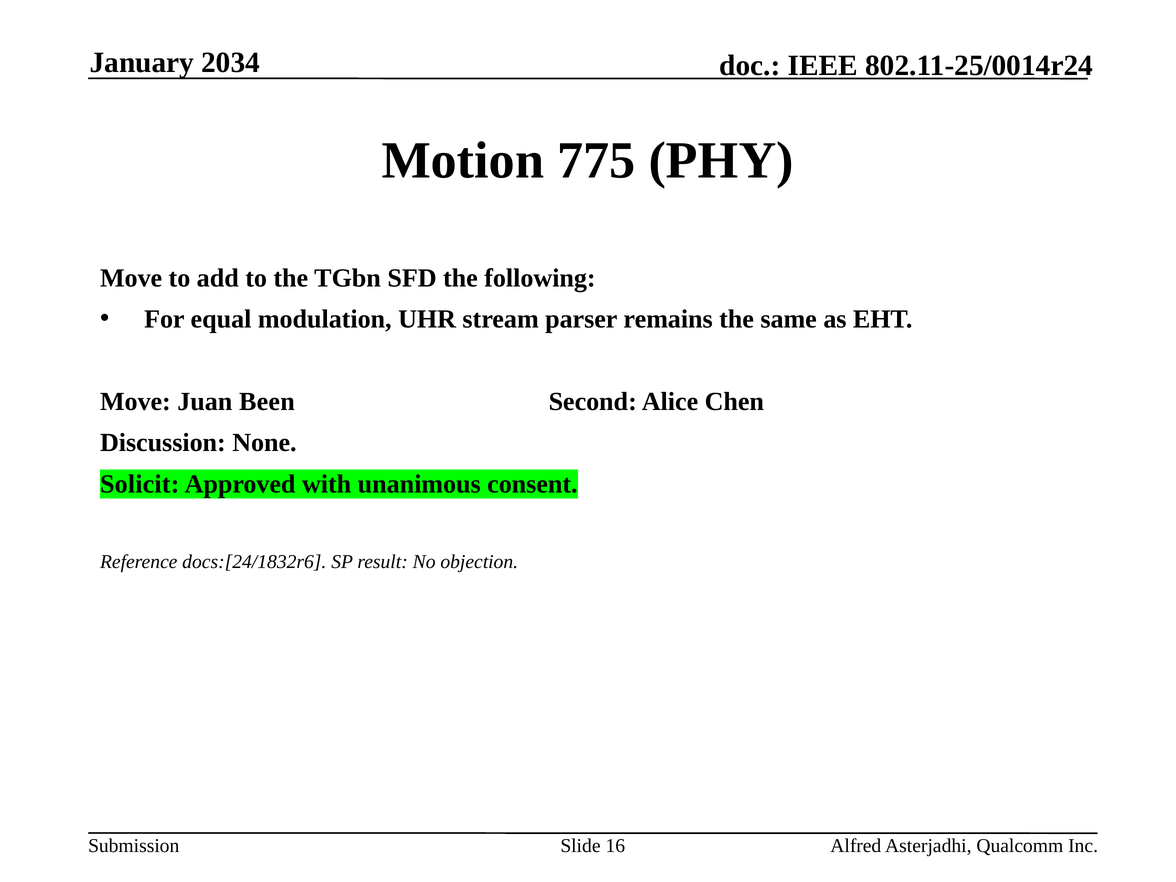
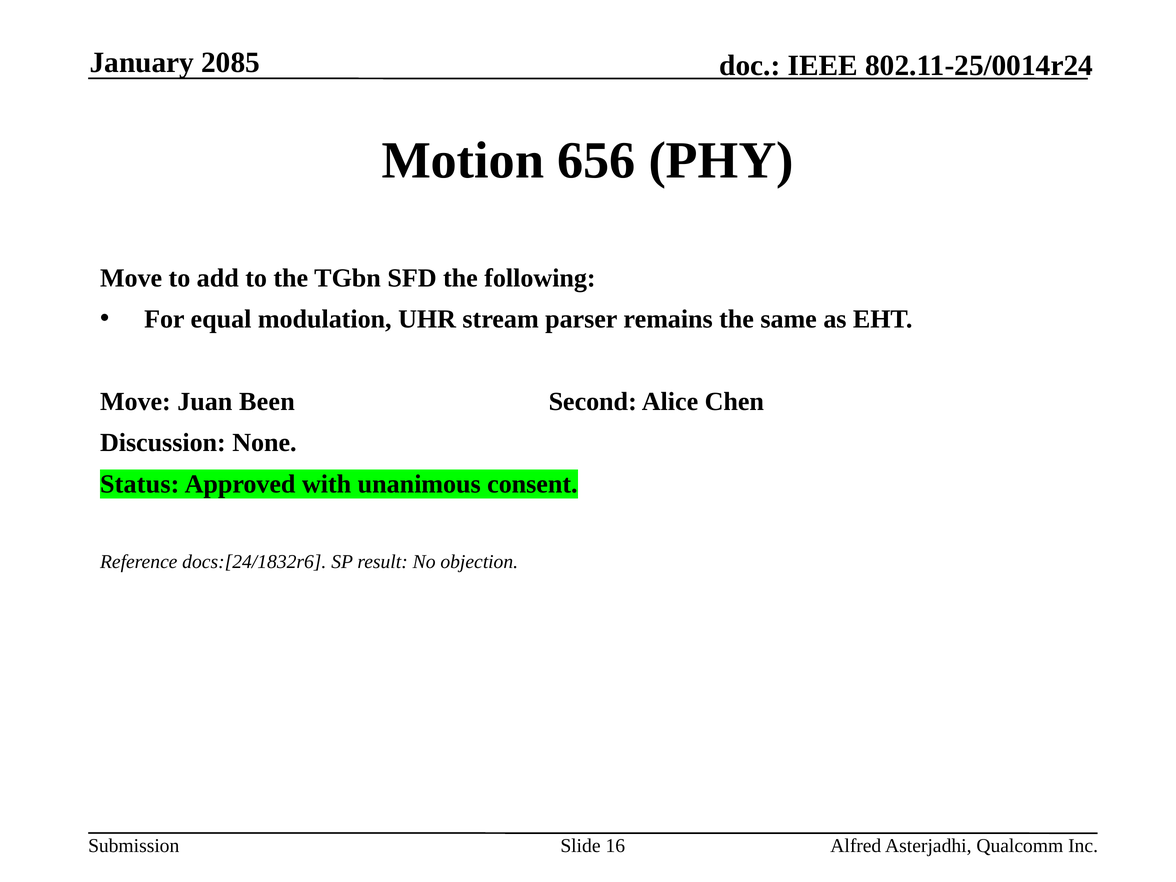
2034: 2034 -> 2085 (231, 62)
775: 775 -> 656 (596, 160)
Solicit: Solicit -> Status (140, 484)
